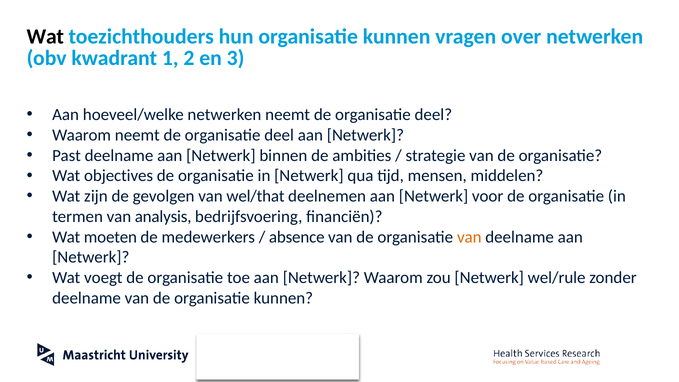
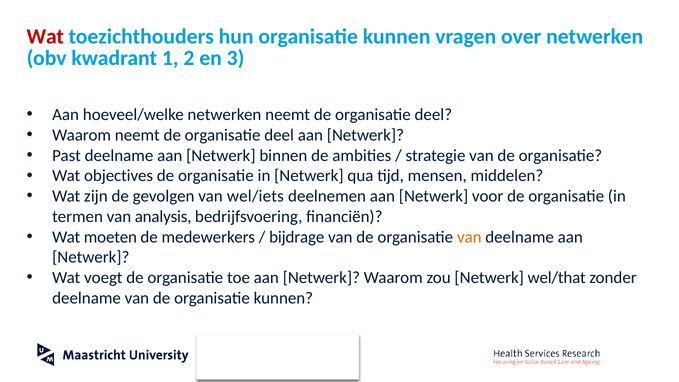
Wat colour: black -> red (45, 37)
wel/that: wel/that -> wel/iets (255, 196)
absence: absence -> bijdrage (297, 237)
wel/rule: wel/rule -> wel/that (557, 278)
